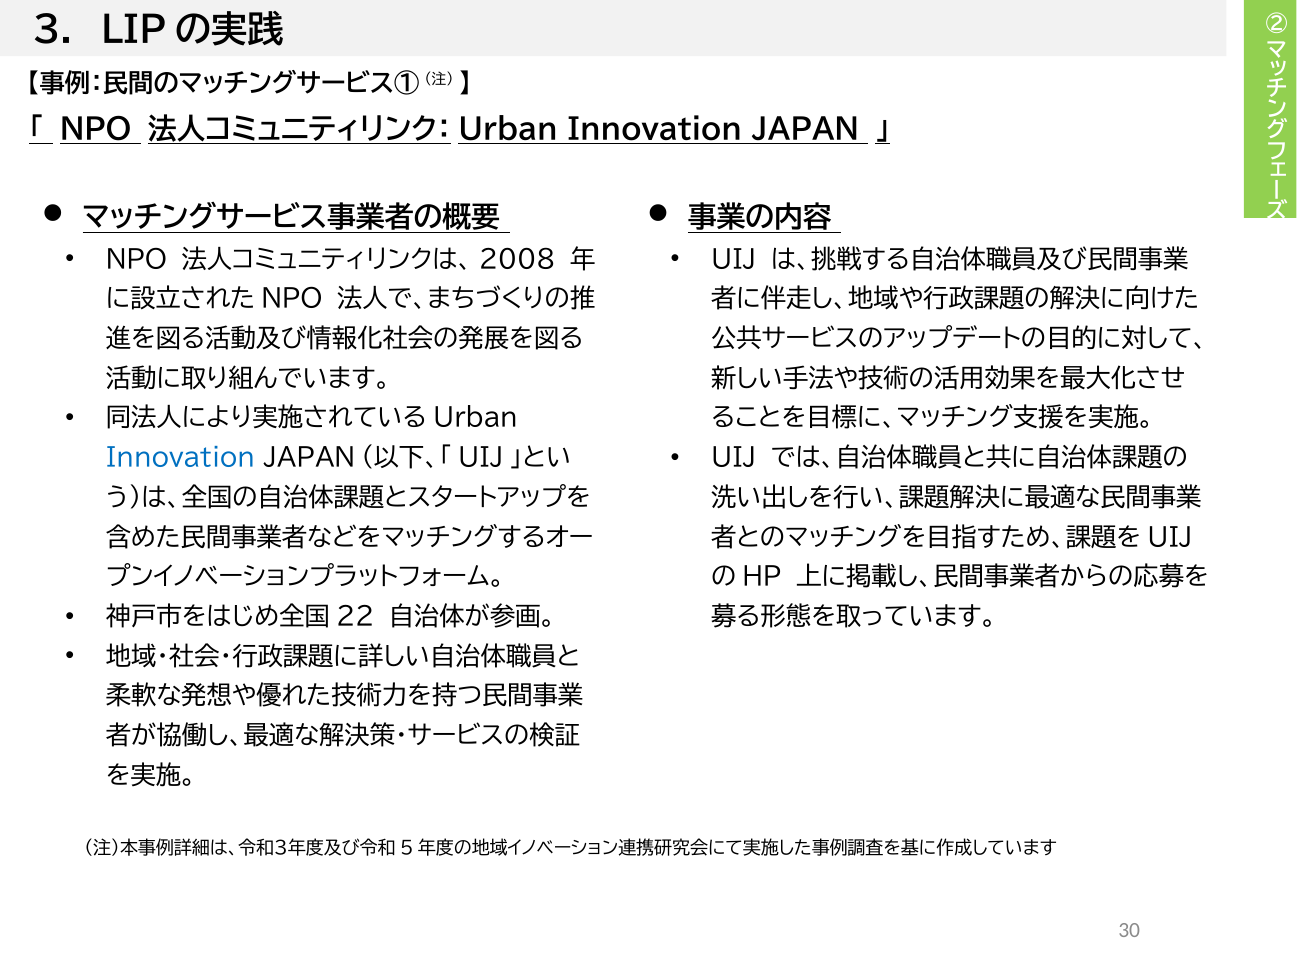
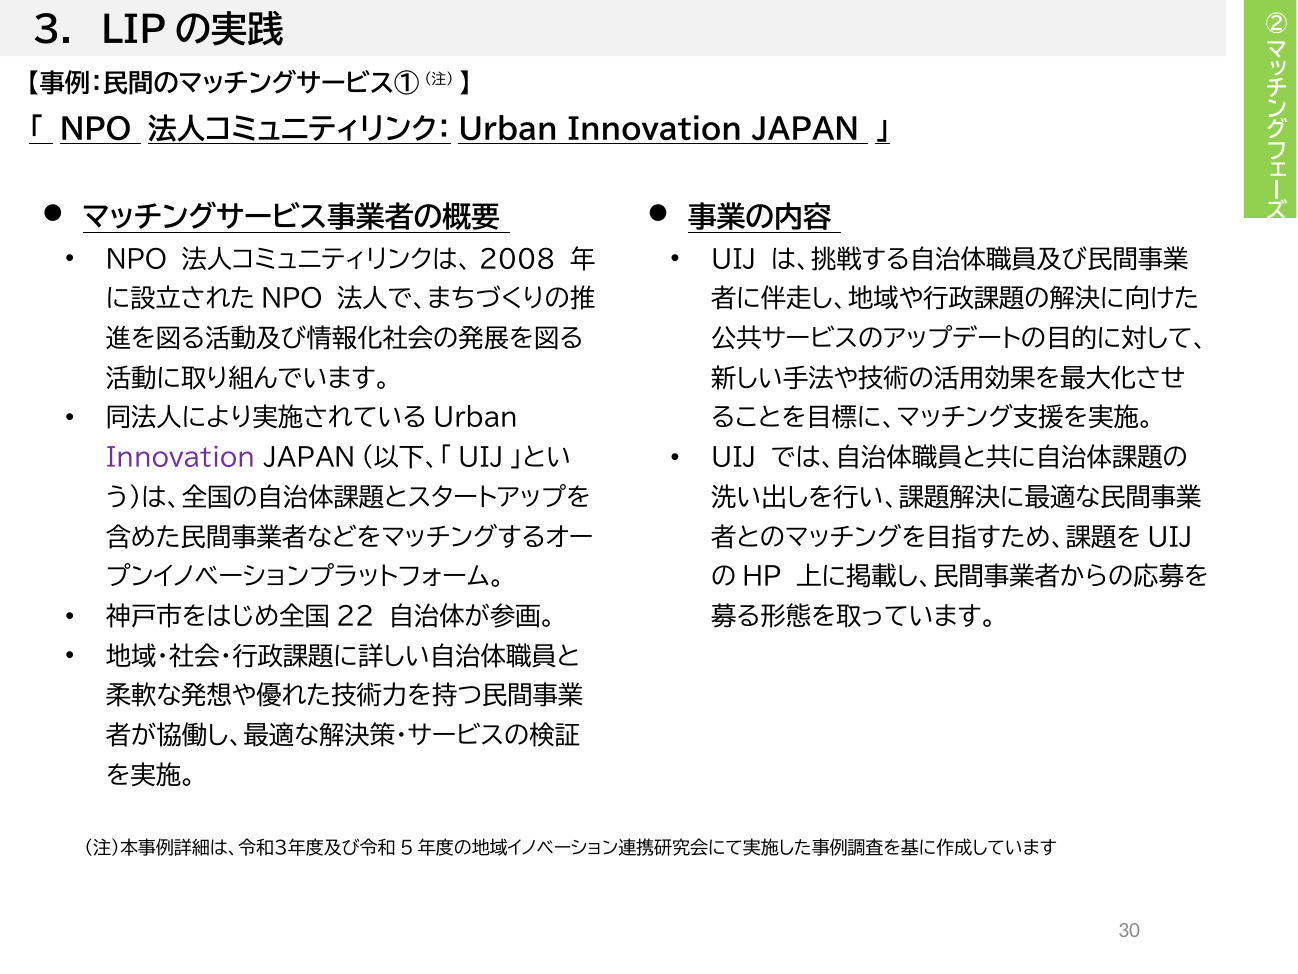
Innovation colour: blue -> purple (180, 458)
